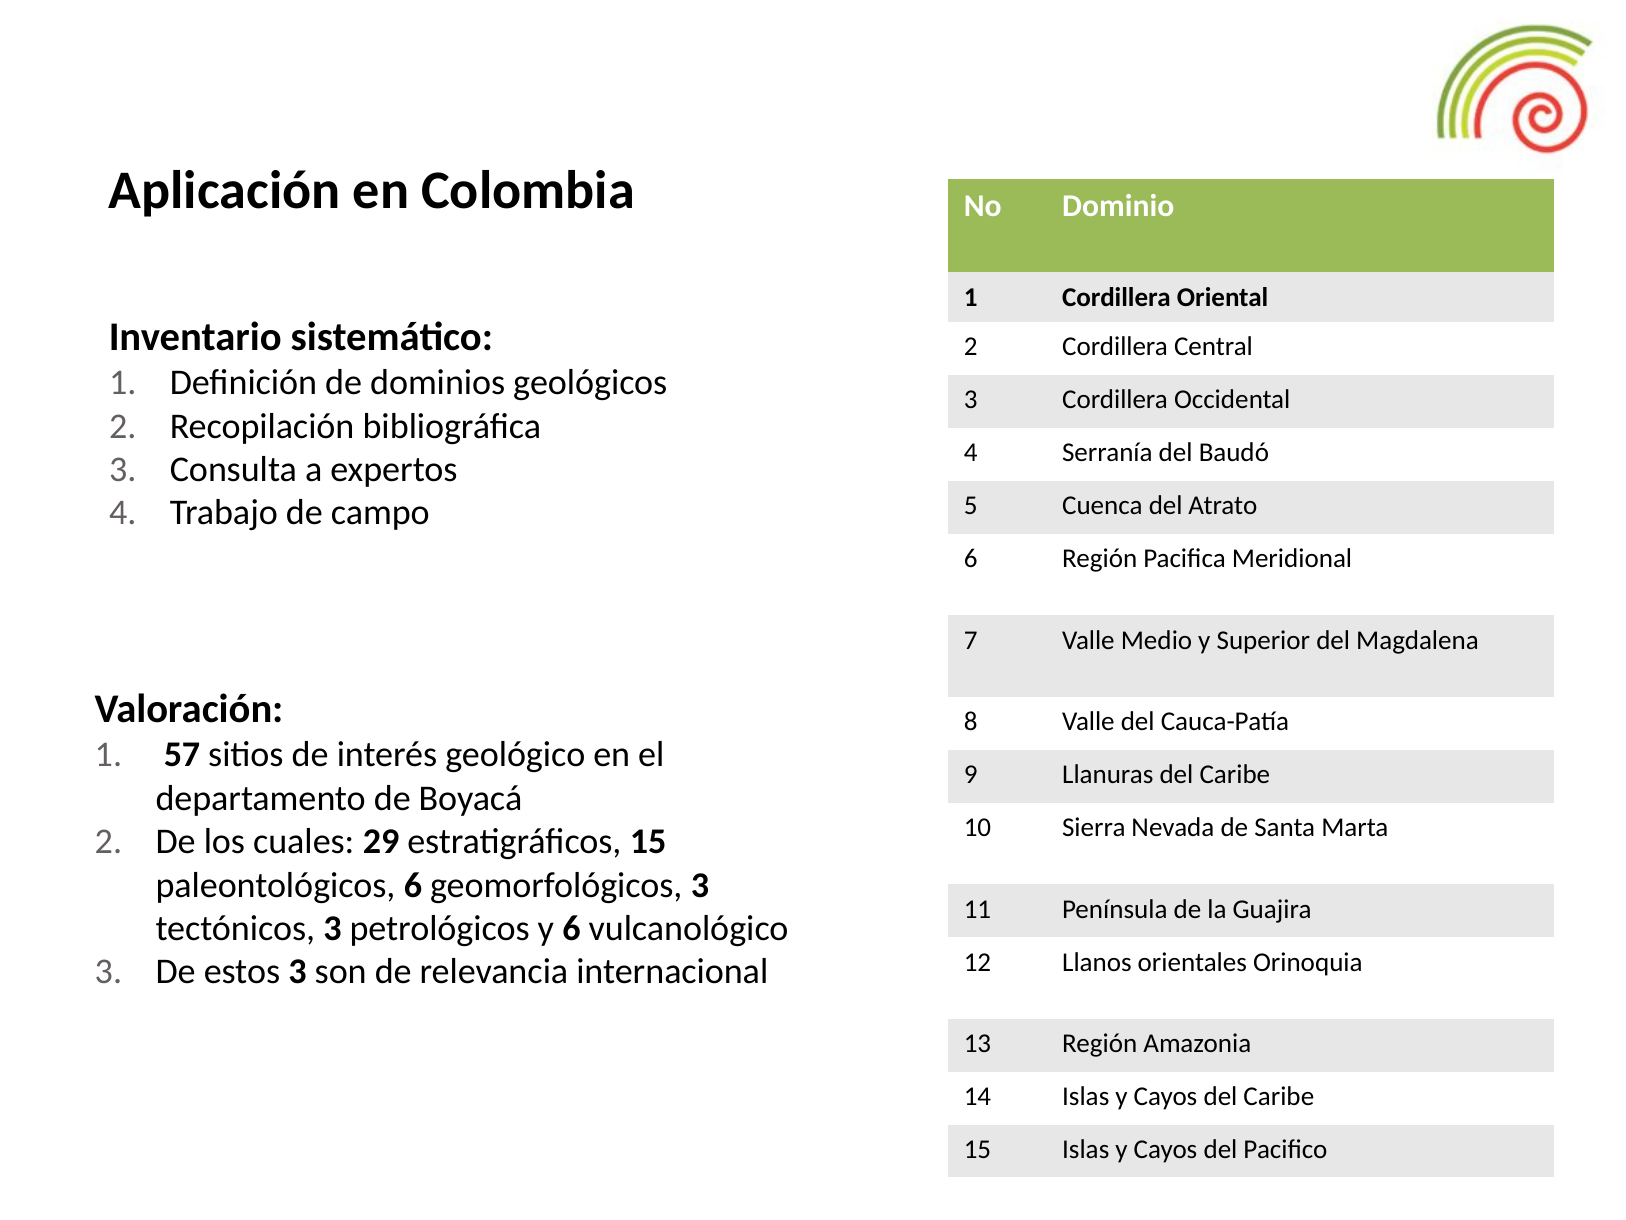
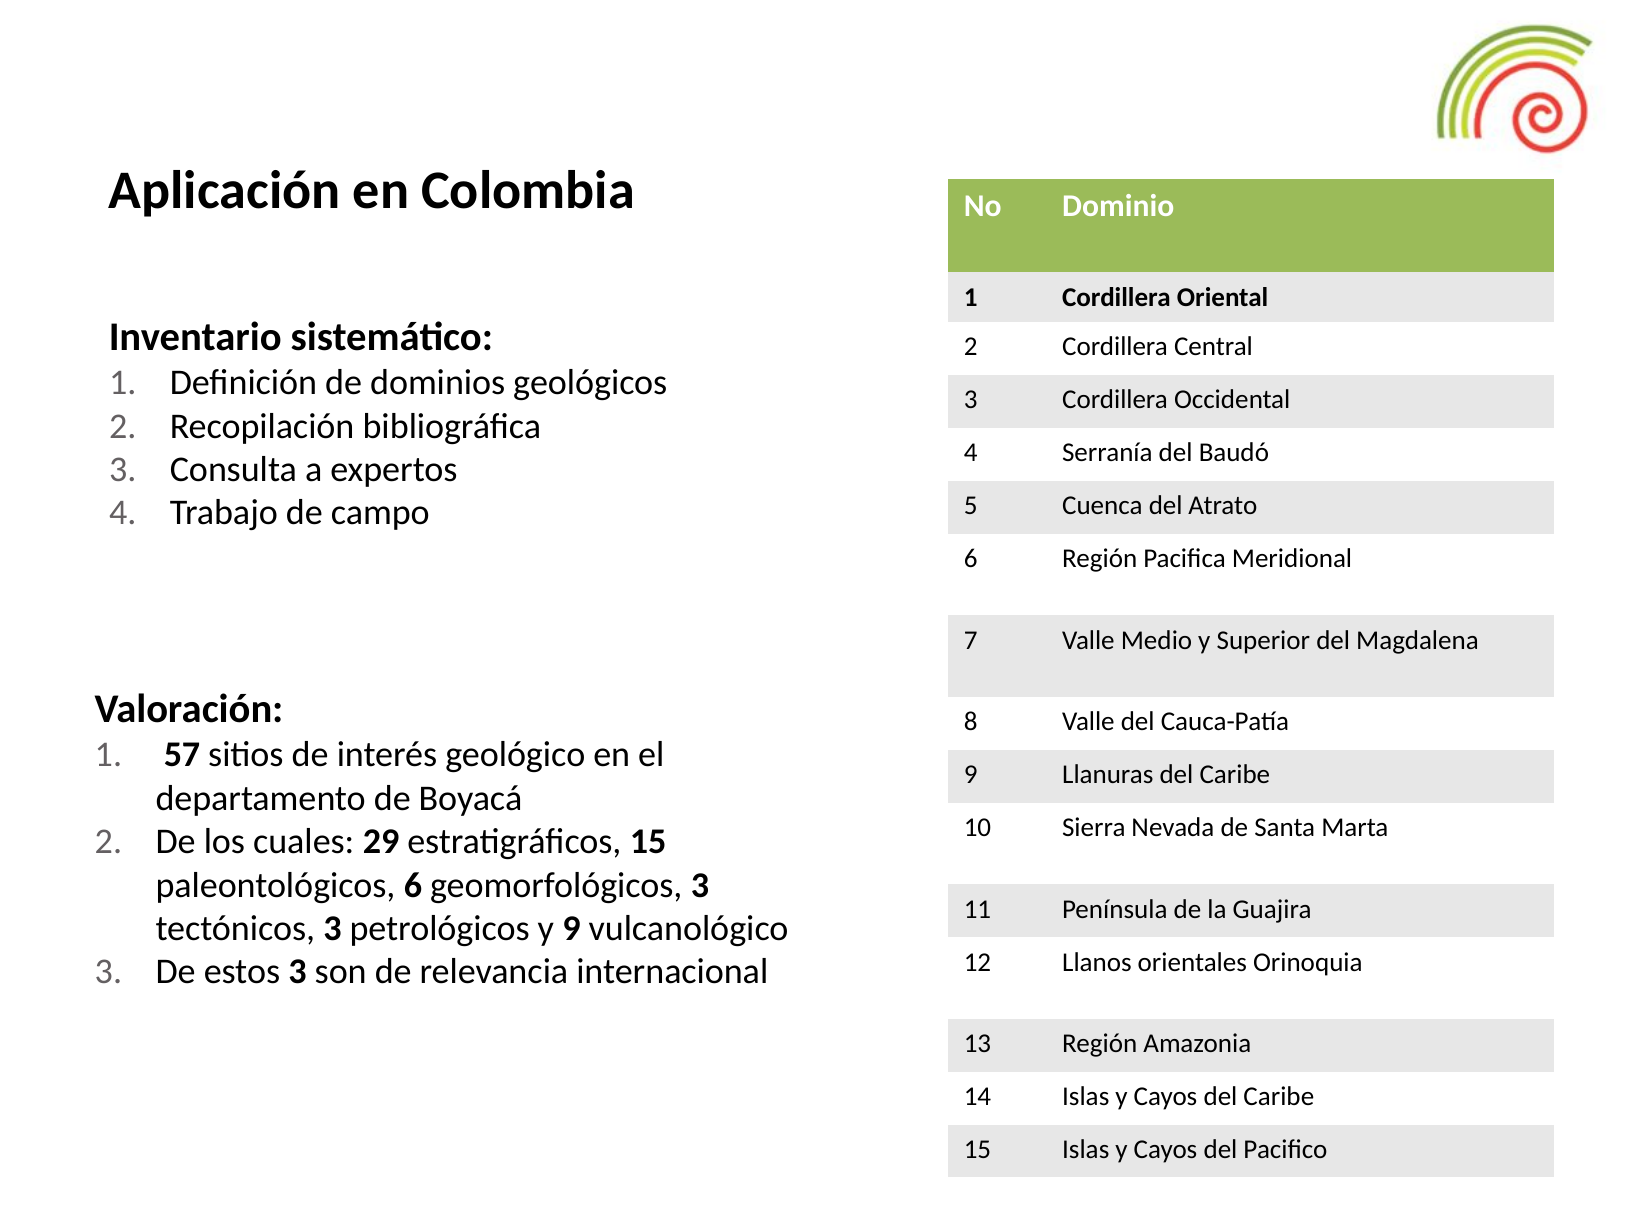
y 6: 6 -> 9 (572, 928)
